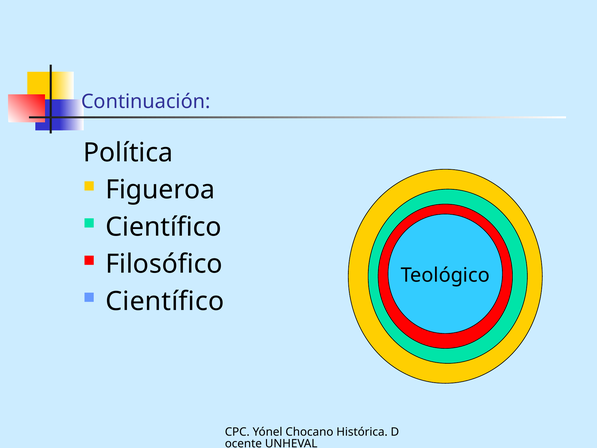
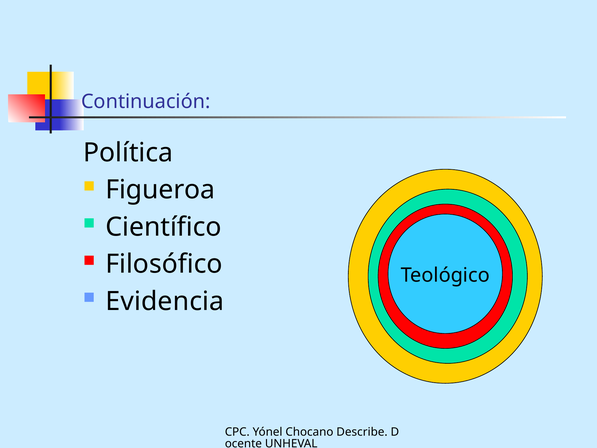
Científico: Científico -> Evidencia (165, 301)
Histórica: Histórica -> Describe (362, 432)
